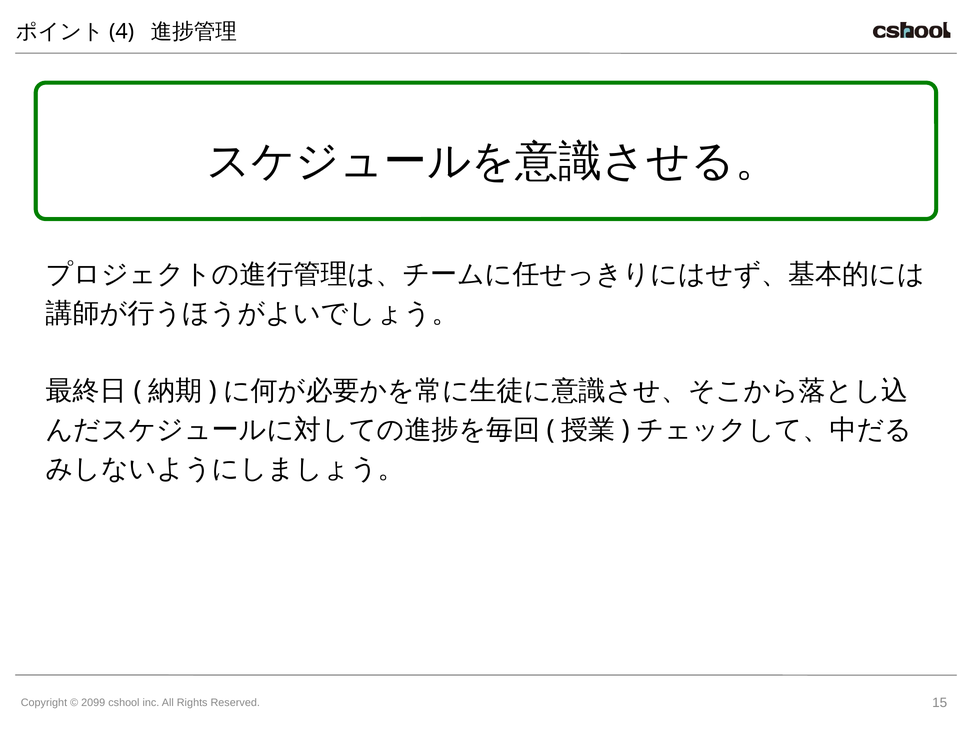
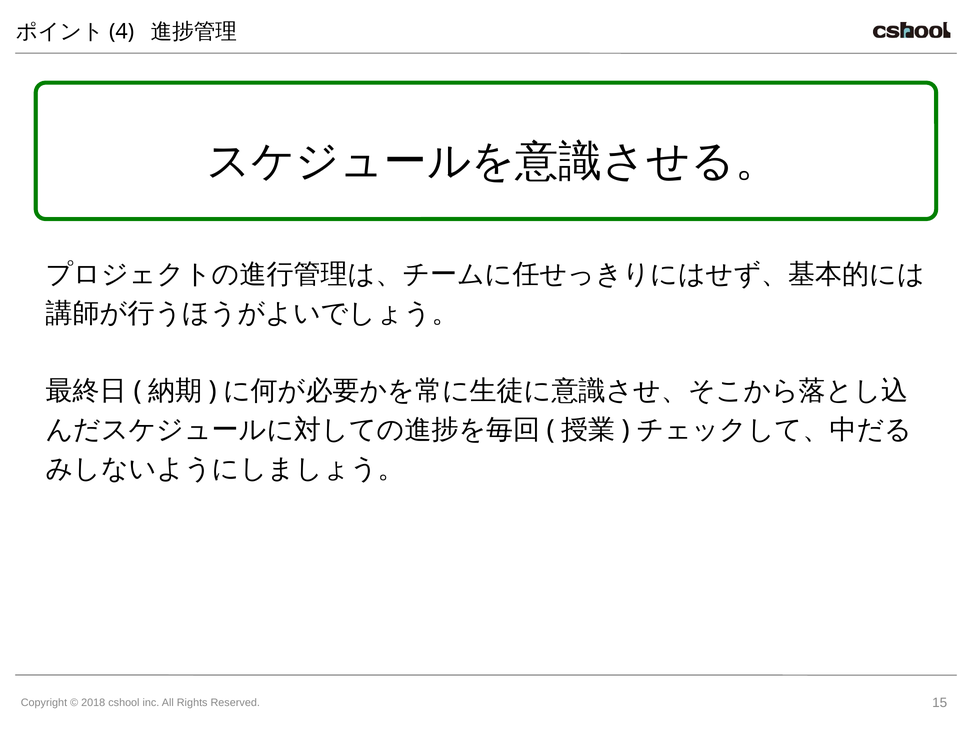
2099: 2099 -> 2018 (93, 703)
